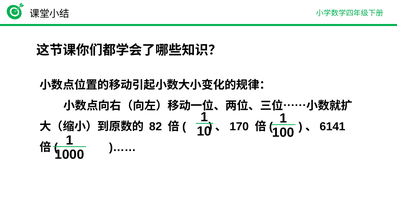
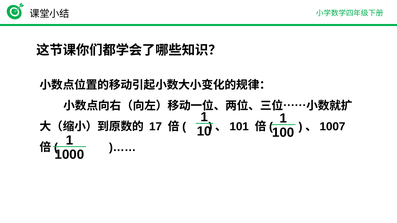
82: 82 -> 17 (156, 127)
170: 170 -> 101 (239, 127)
6141: 6141 -> 1007 (332, 127)
